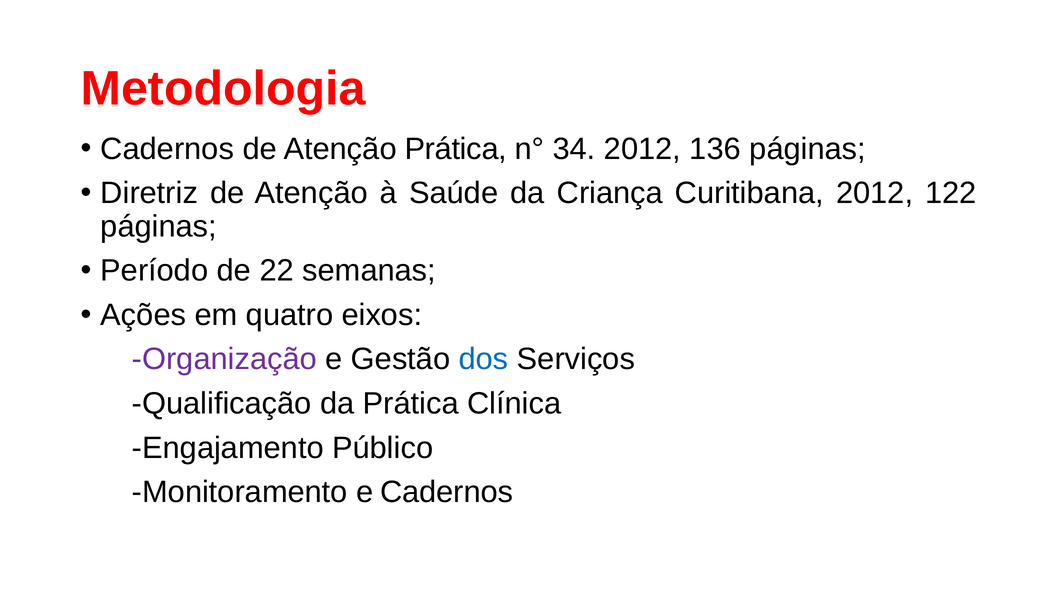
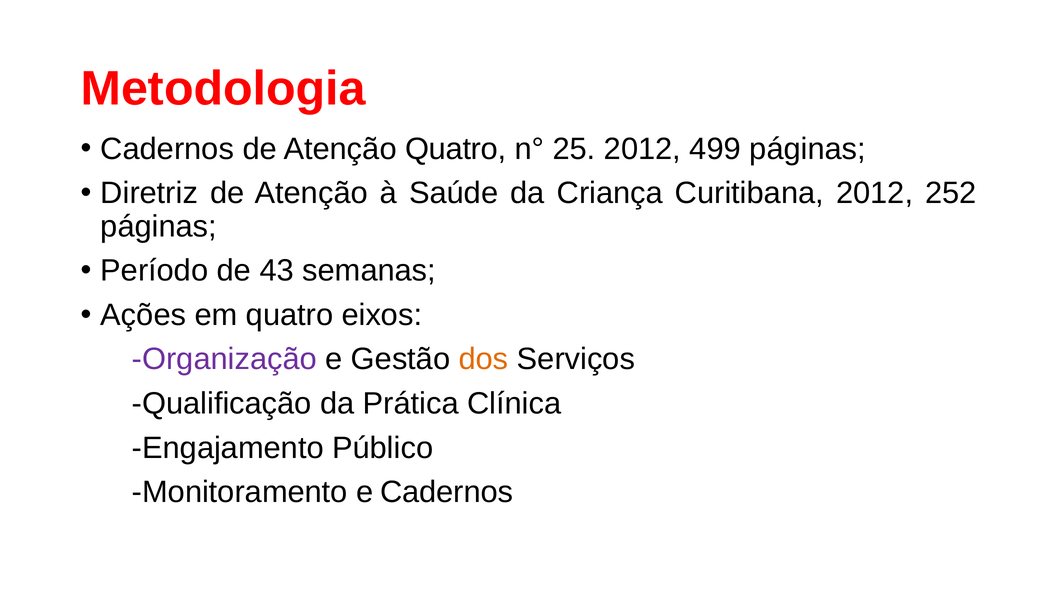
Atenção Prática: Prática -> Quatro (456, 149)
34: 34 -> 25 (574, 149)
136: 136 -> 499 (715, 149)
122: 122 -> 252 (951, 193)
22: 22 -> 43 (277, 271)
dos colour: blue -> orange (484, 359)
